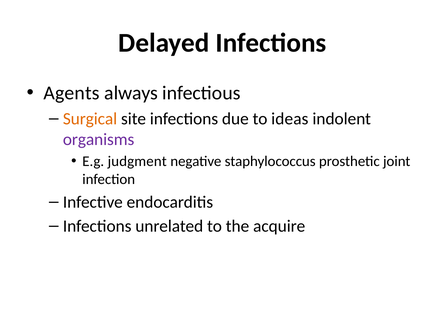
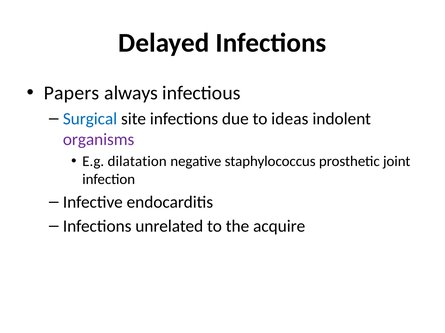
Agents: Agents -> Papers (71, 93)
Surgical colour: orange -> blue (90, 119)
judgment: judgment -> dilatation (137, 162)
